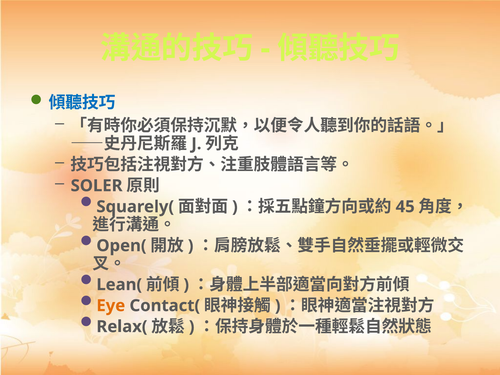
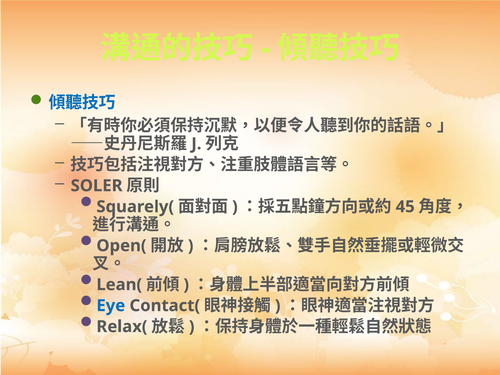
Eye colour: orange -> blue (111, 306)
